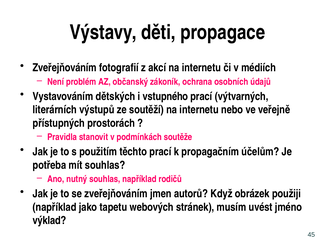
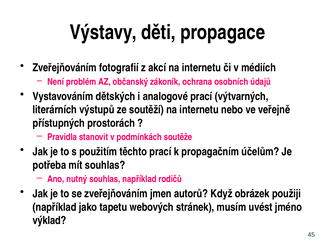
vstupného: vstupného -> analogové (165, 96)
